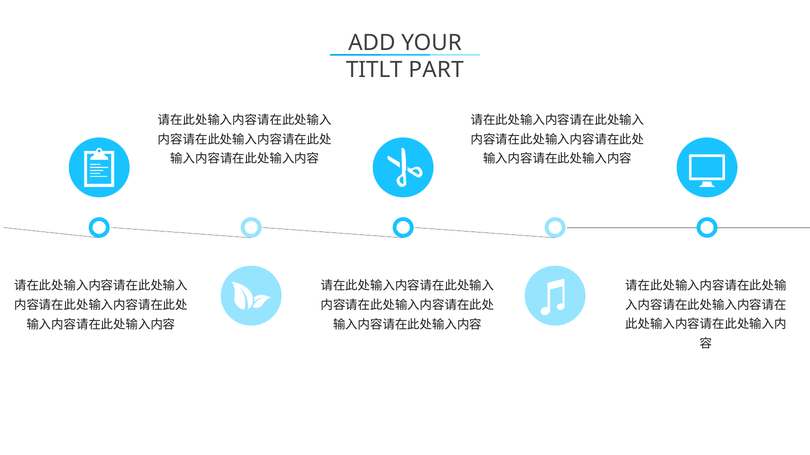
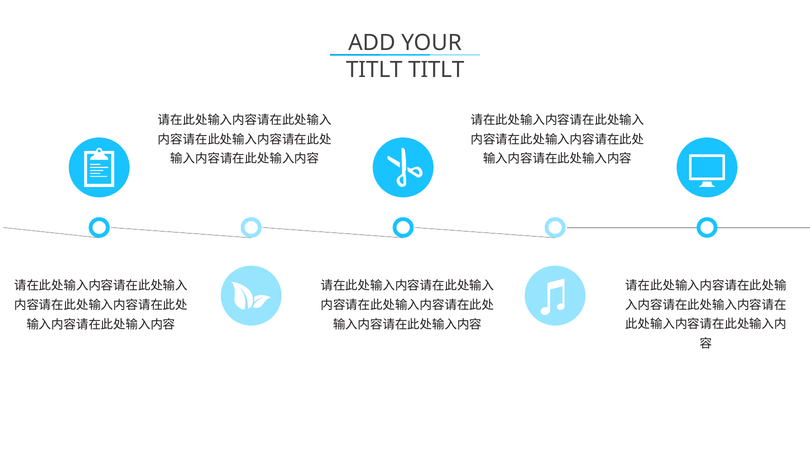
TITLT PART: PART -> TITLT (436, 70)
